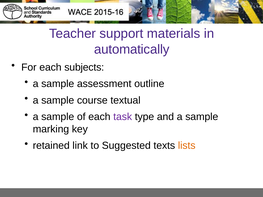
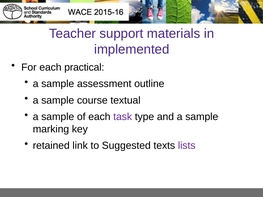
automatically: automatically -> implemented (132, 49)
subjects: subjects -> practical (84, 67)
lists colour: orange -> purple (187, 146)
